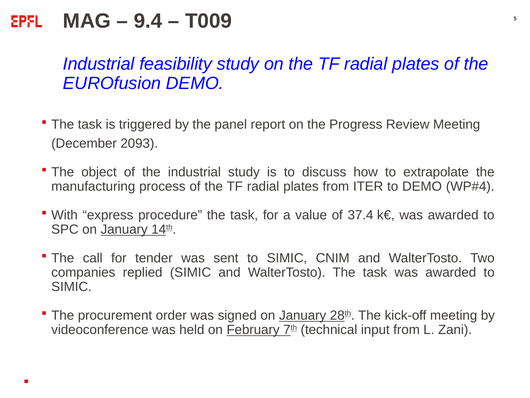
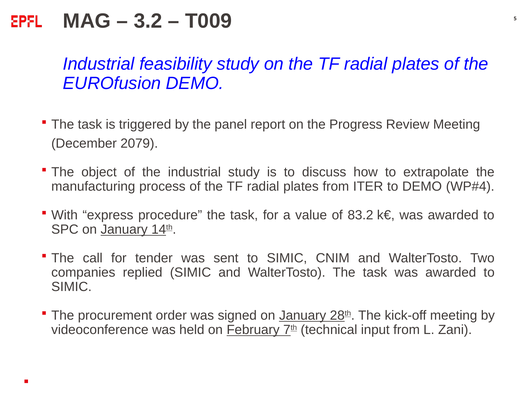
9.4: 9.4 -> 3.2 (148, 21)
2093: 2093 -> 2079 (139, 143)
37.4: 37.4 -> 83.2 (360, 215)
